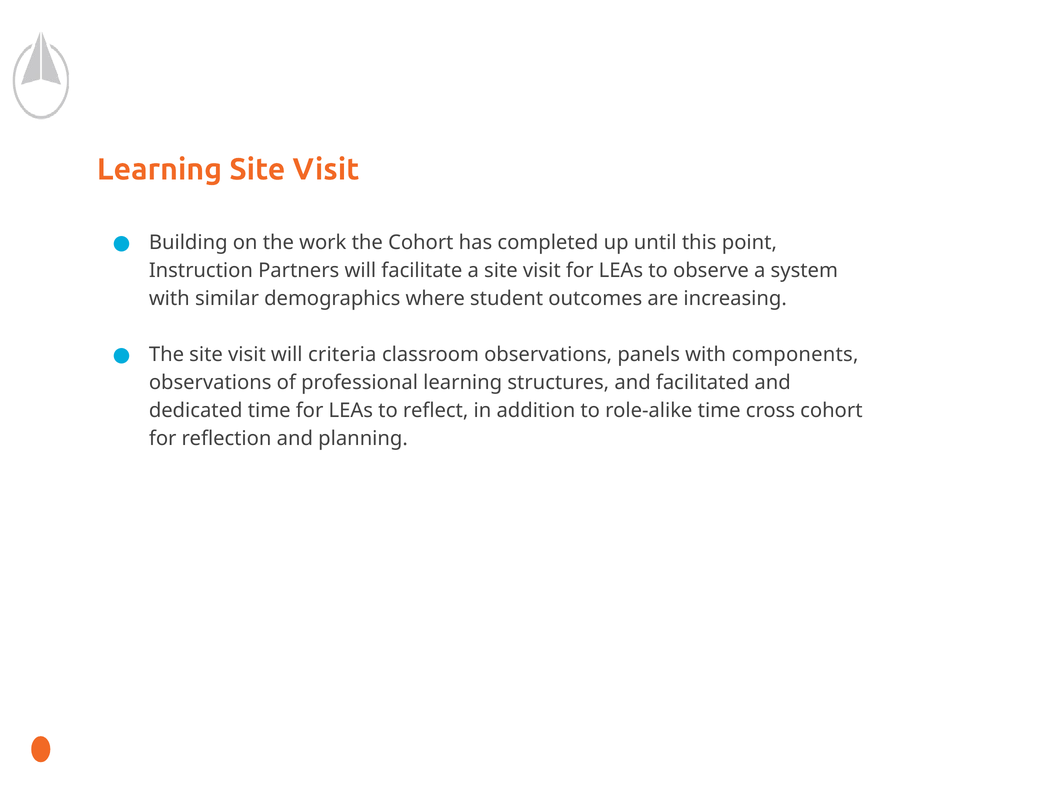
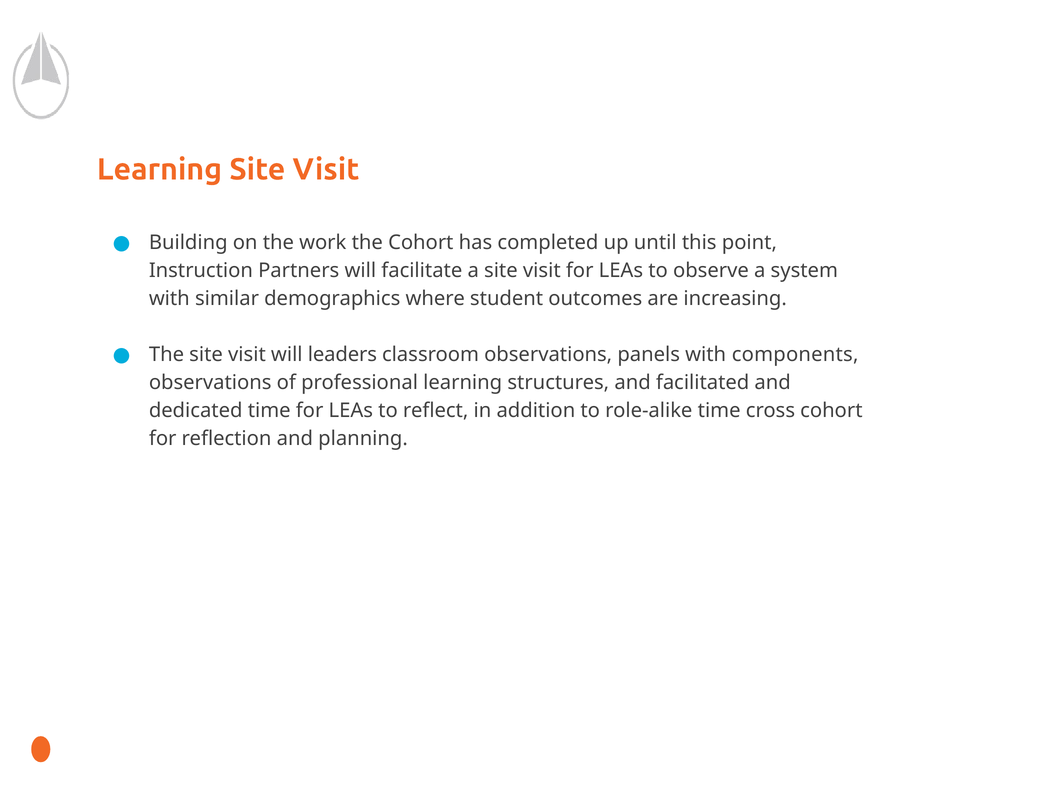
criteria: criteria -> leaders (342, 355)
